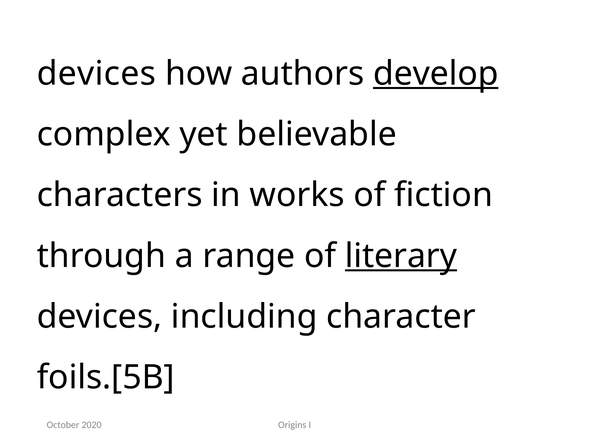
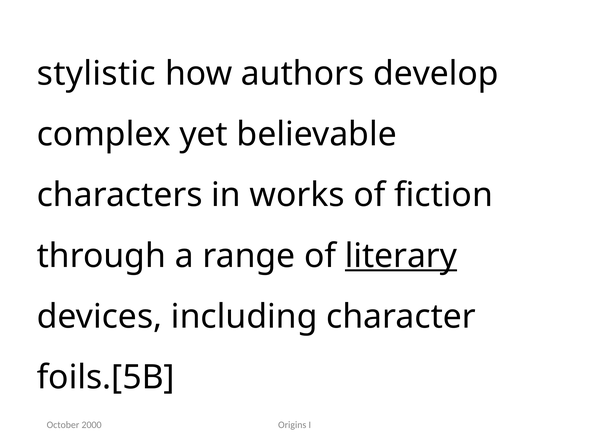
devices: devices -> stylistic (96, 74)
develop underline: present -> none (436, 74)
2020: 2020 -> 2000 (92, 425)
